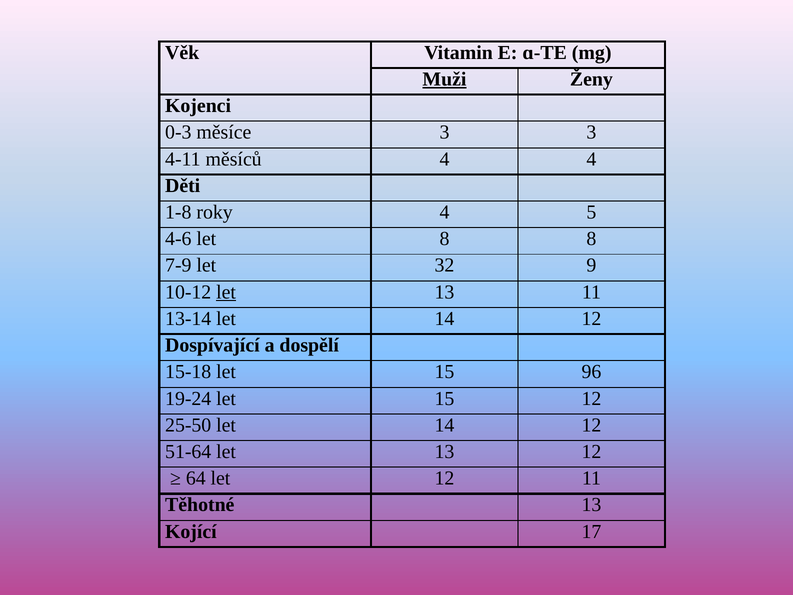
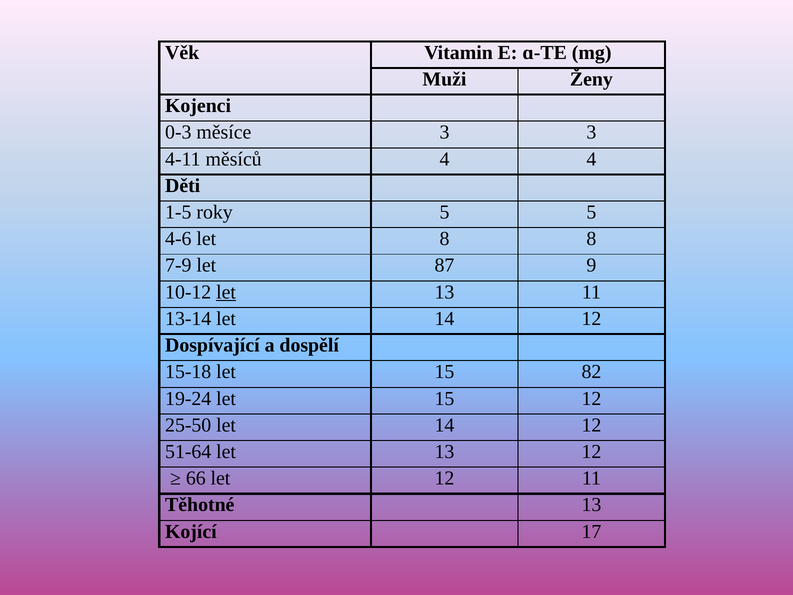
Muži underline: present -> none (444, 79)
1-8: 1-8 -> 1-5 (178, 212)
roky 4: 4 -> 5 (444, 212)
32: 32 -> 87 (444, 265)
96: 96 -> 82 (591, 372)
64: 64 -> 66 (196, 478)
